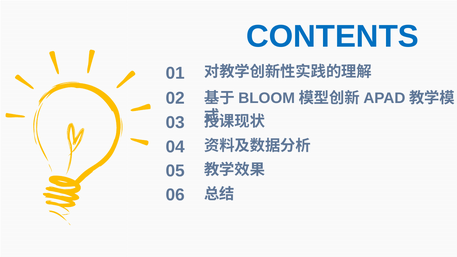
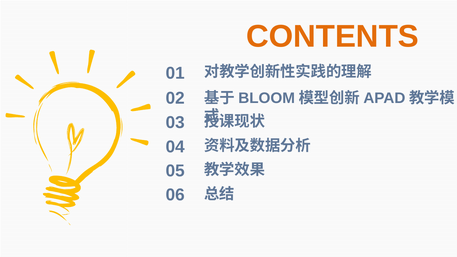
CONTENTS colour: blue -> orange (332, 36)
